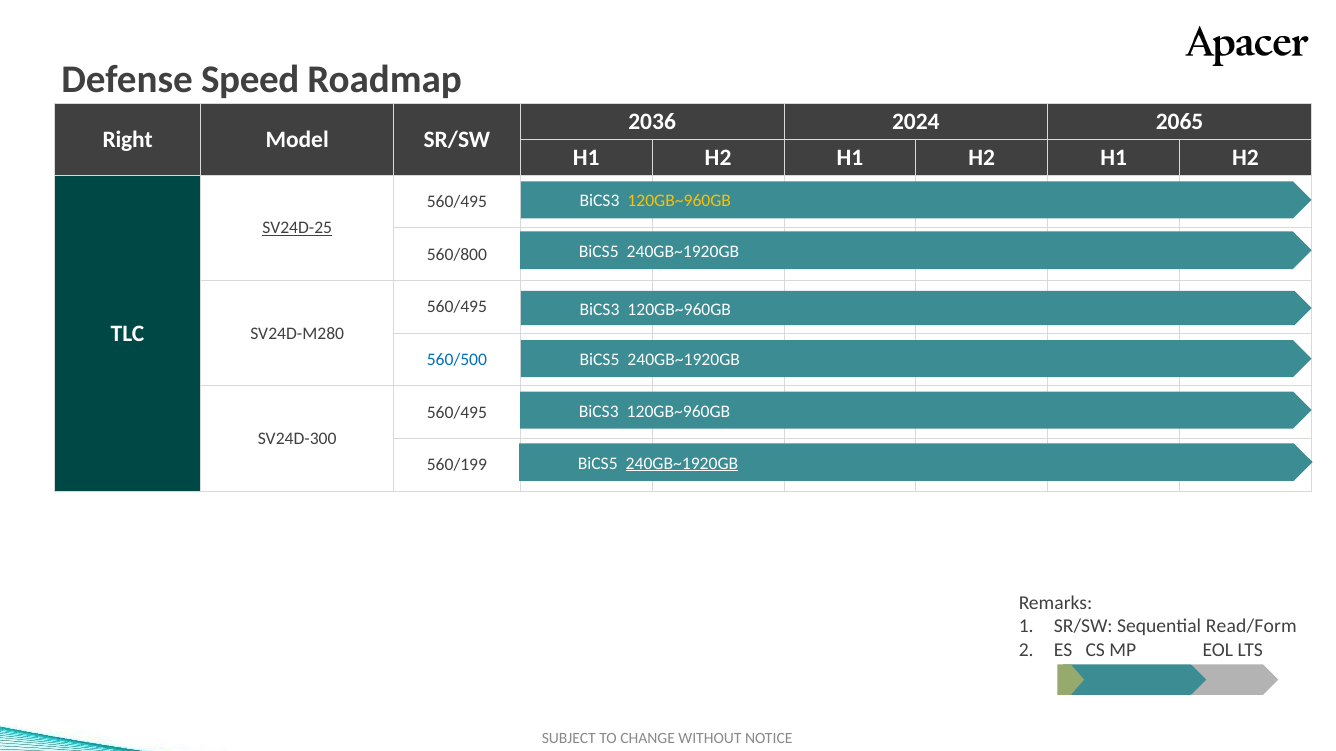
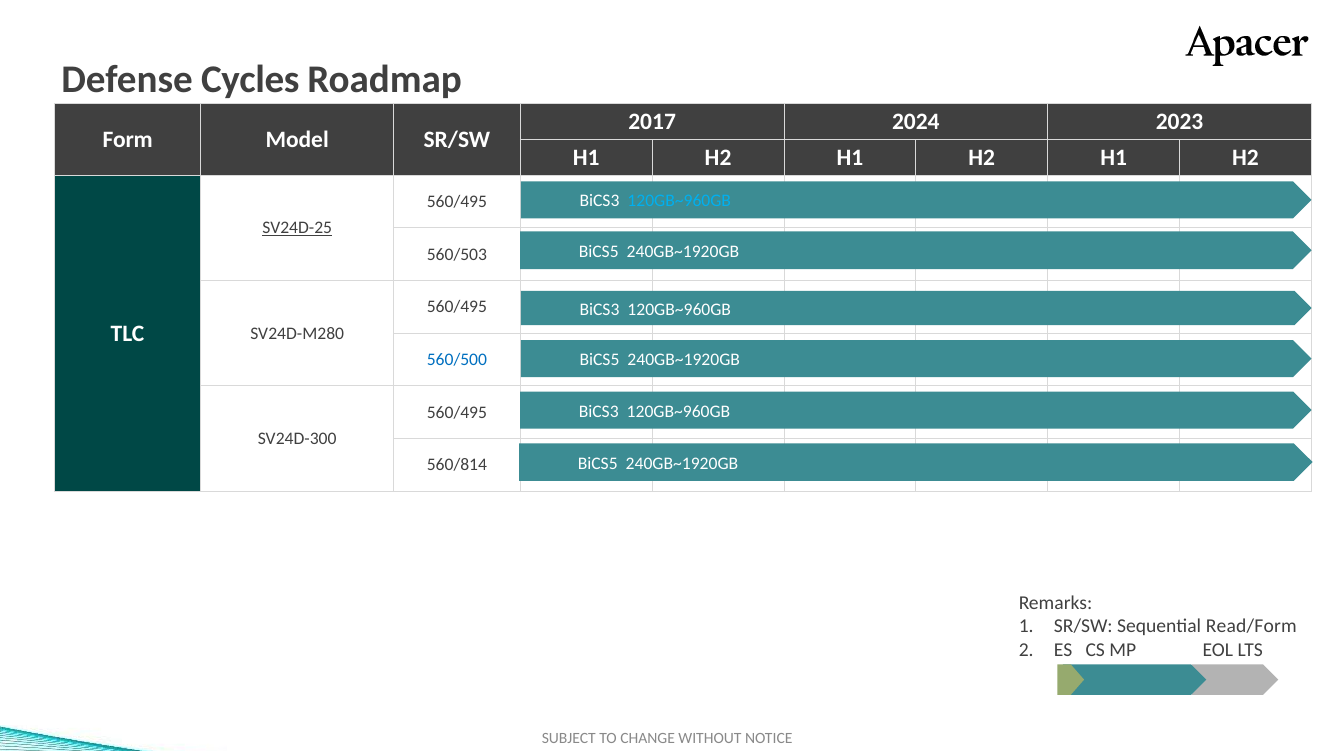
Speed: Speed -> Cycles (250, 80)
2036: 2036 -> 2017 (652, 122)
2065: 2065 -> 2023 (1180, 122)
Right: Right -> Form (128, 140)
120GB~960GB colour: yellow -> light blue (679, 201)
560/800: 560/800 -> 560/503 (457, 254)
240GB~1920GB underline: present -> none (682, 464)
560/199: 560/199 -> 560/814 (457, 465)
